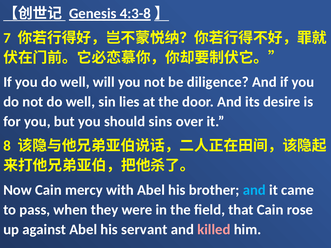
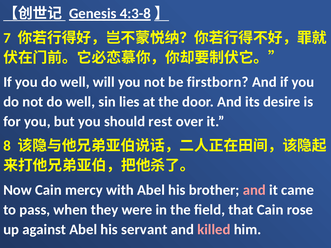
diligence: diligence -> firstborn (218, 82)
sins: sins -> rest (160, 122)
and colour: light blue -> pink (254, 190)
